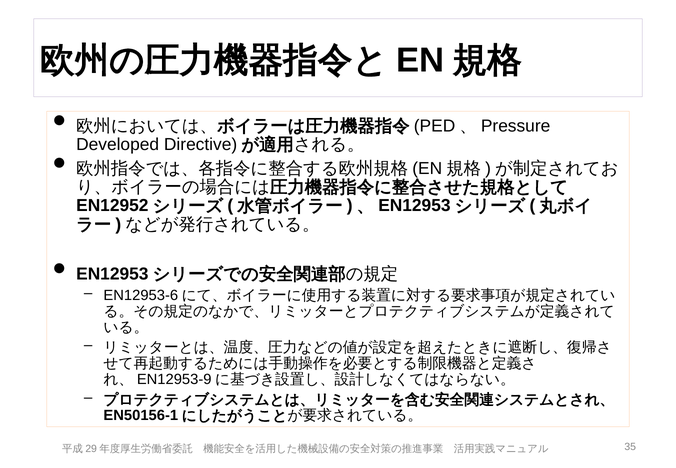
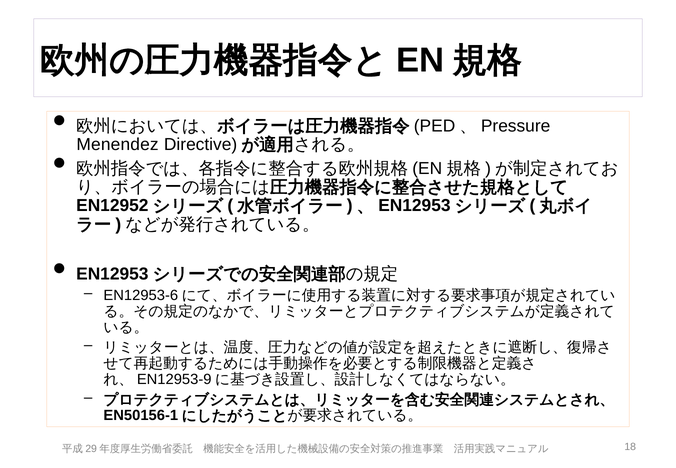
Developed: Developed -> Menendez (118, 145)
35: 35 -> 18 (630, 447)
